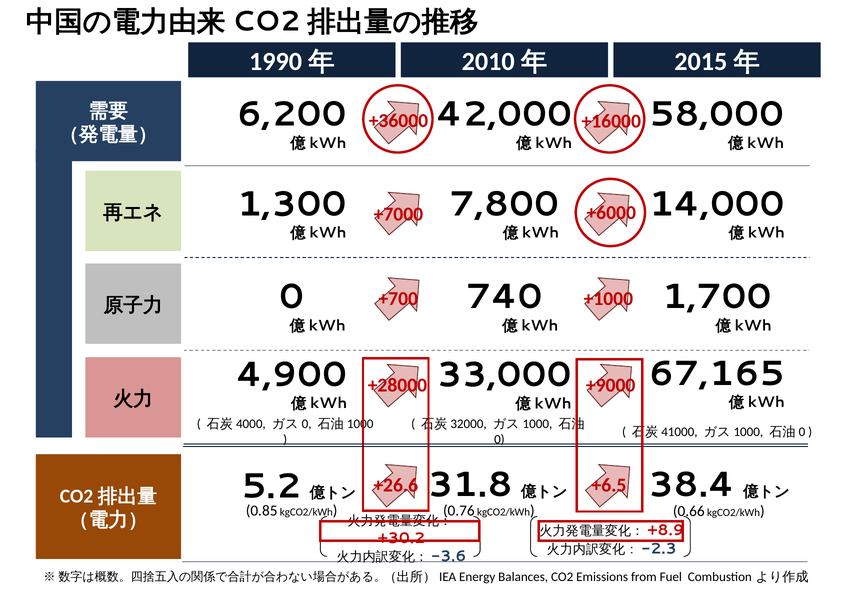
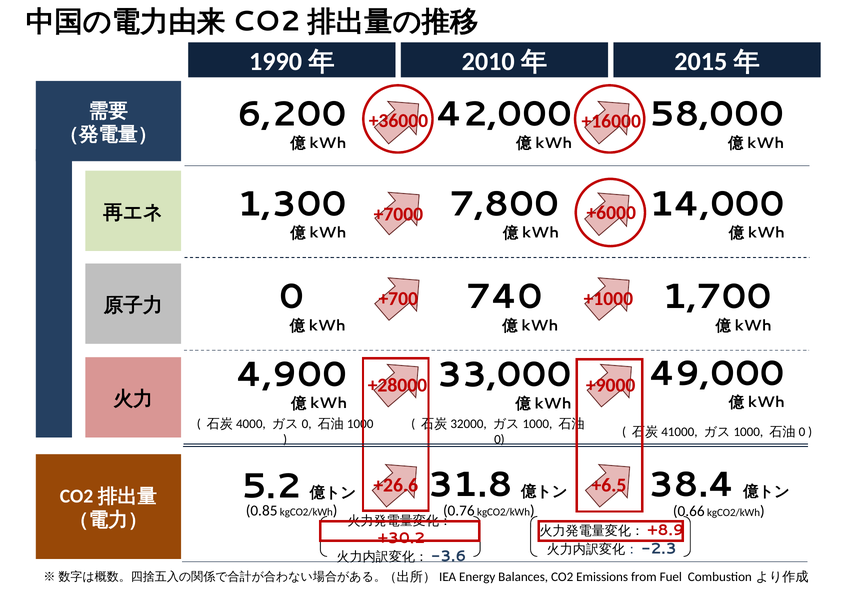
67,165: 67,165 -> 49,000 (717, 374)
